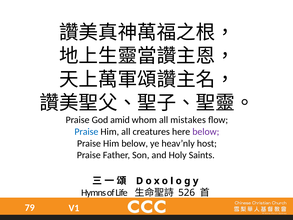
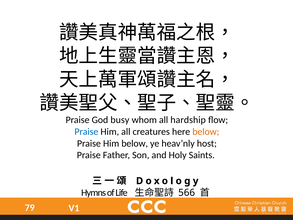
amid: amid -> busy (120, 120)
mistakes: mistakes -> hardship (188, 120)
below colour: purple -> orange (206, 132)
526: 526 -> 566 (187, 192)
